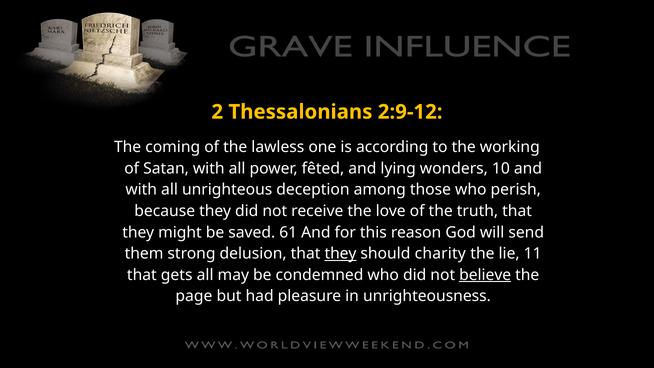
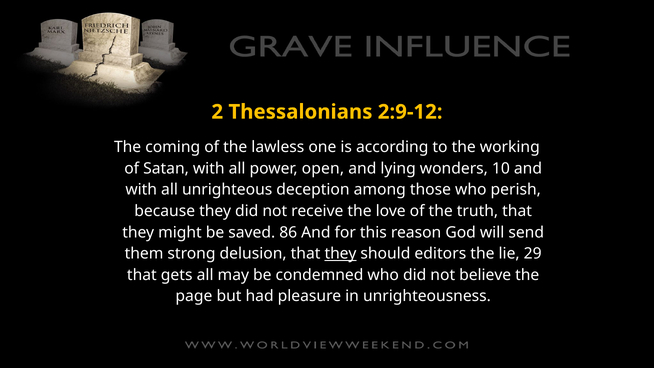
fêted: fêted -> open (323, 168)
61: 61 -> 86 (288, 232)
charity: charity -> editors (440, 254)
11: 11 -> 29 (533, 254)
believe underline: present -> none (485, 275)
